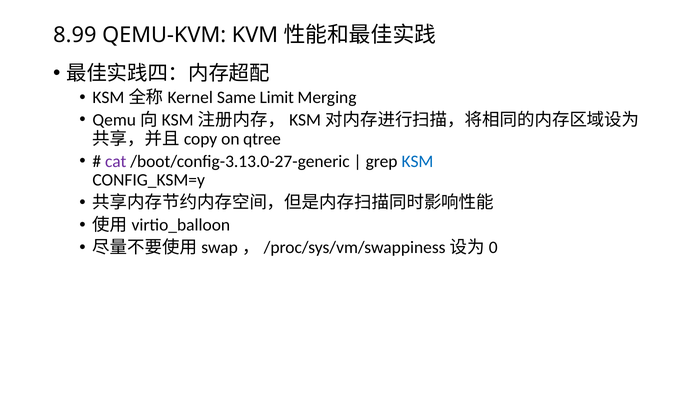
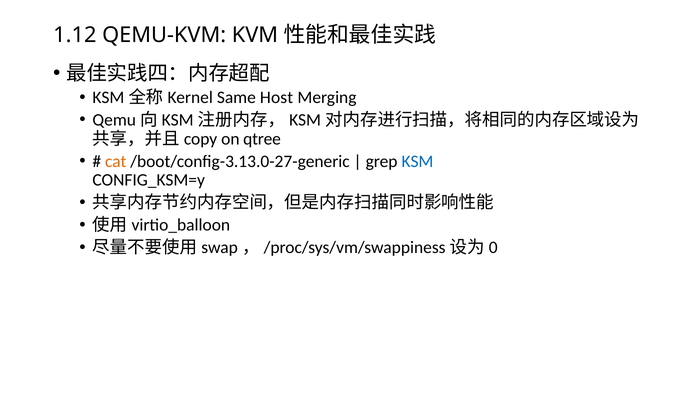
8.99: 8.99 -> 1.12 (75, 35)
Limit: Limit -> Host (277, 97)
cat colour: purple -> orange (116, 161)
